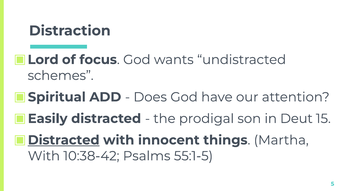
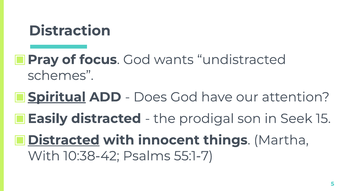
Lord: Lord -> Pray (43, 60)
Spiritual underline: none -> present (57, 97)
Deut: Deut -> Seek (296, 118)
55:1-5: 55:1-5 -> 55:1-7 (193, 156)
